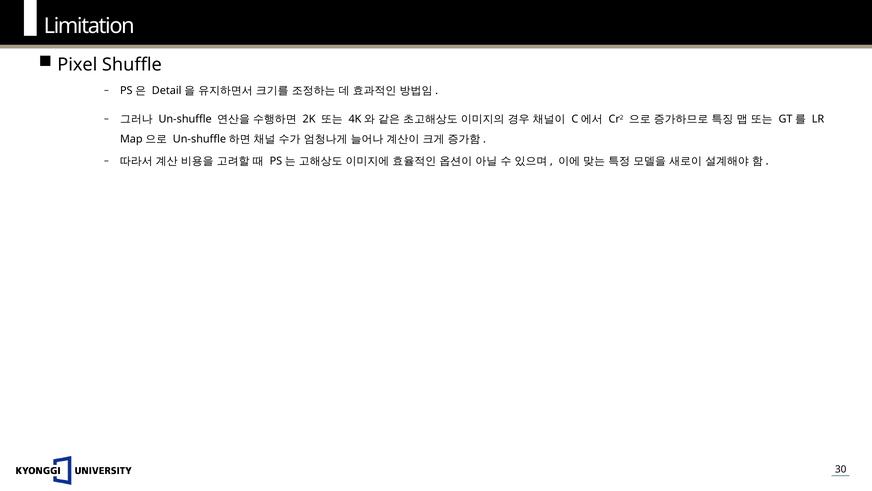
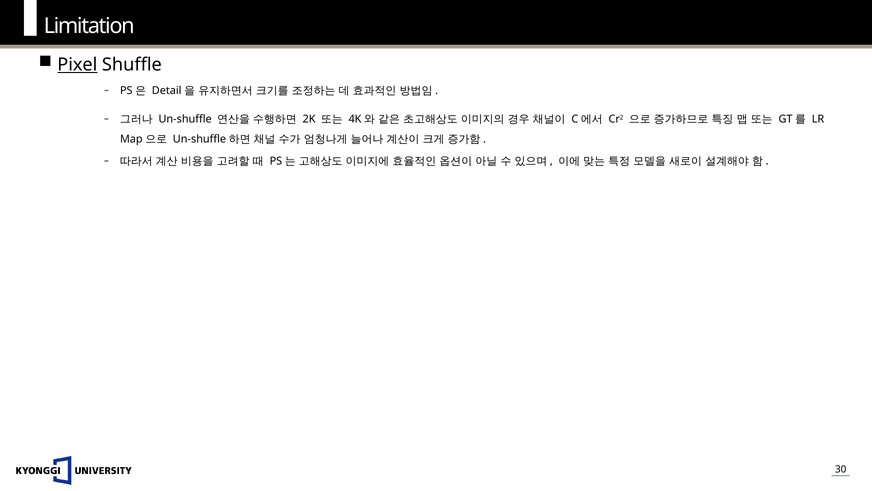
Pixel underline: none -> present (77, 64)
